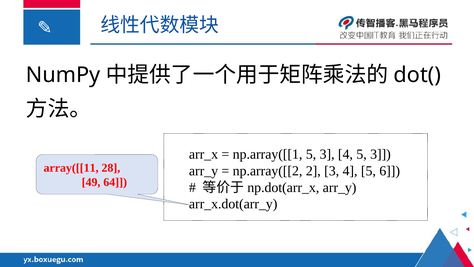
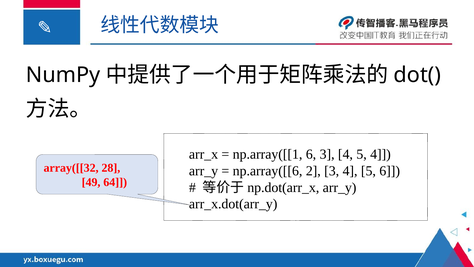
np.array([[1 5: 5 -> 6 (311, 154)
4 5 3: 3 -> 4 (381, 154)
array([[11: array([[11 -> array([[32 (71, 168)
np.array([[2: np.array([[2 -> np.array([[6 (268, 171)
